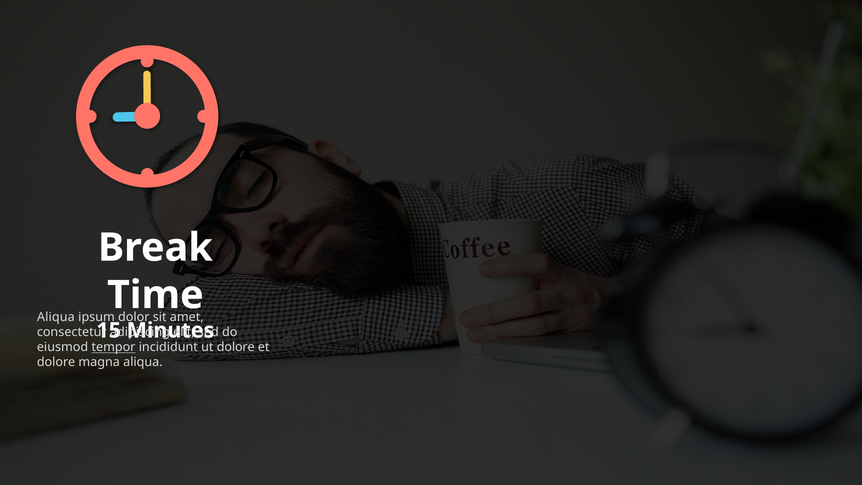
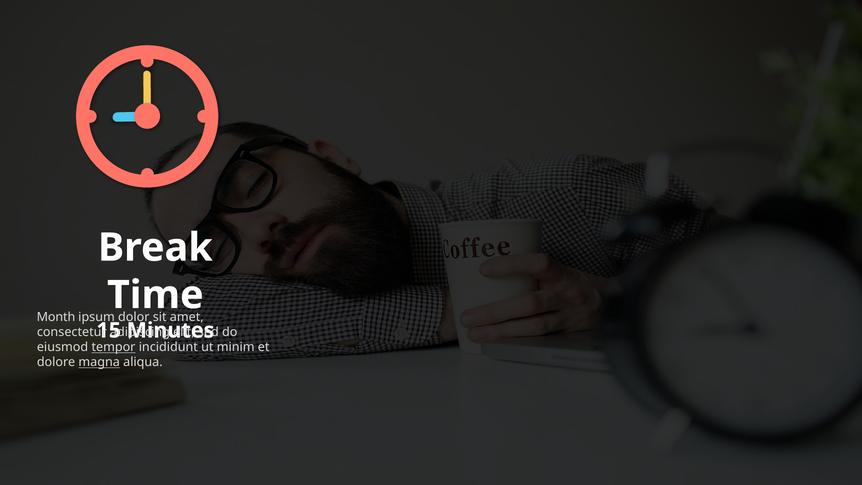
Aliqua: Aliqua -> Month (56, 317)
dolore: dolore -> minim (236, 347)
magna underline: none -> present (99, 362)
